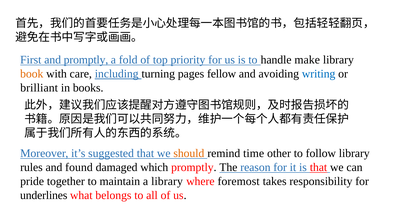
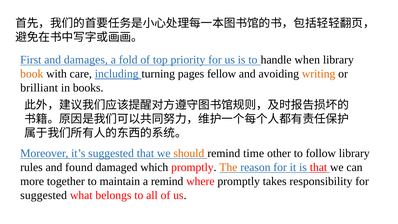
and promptly: promptly -> damages (86, 60)
make: make -> when (307, 60)
writing colour: blue -> orange (319, 74)
The colour: black -> orange (228, 167)
pride: pride -> more (32, 181)
a library: library -> remind (167, 181)
where foremost: foremost -> promptly (239, 181)
underlines: underlines -> suggested (44, 195)
